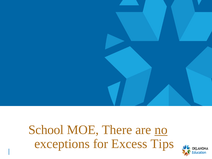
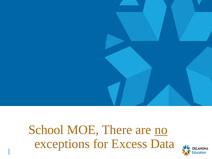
Tips: Tips -> Data (162, 144)
